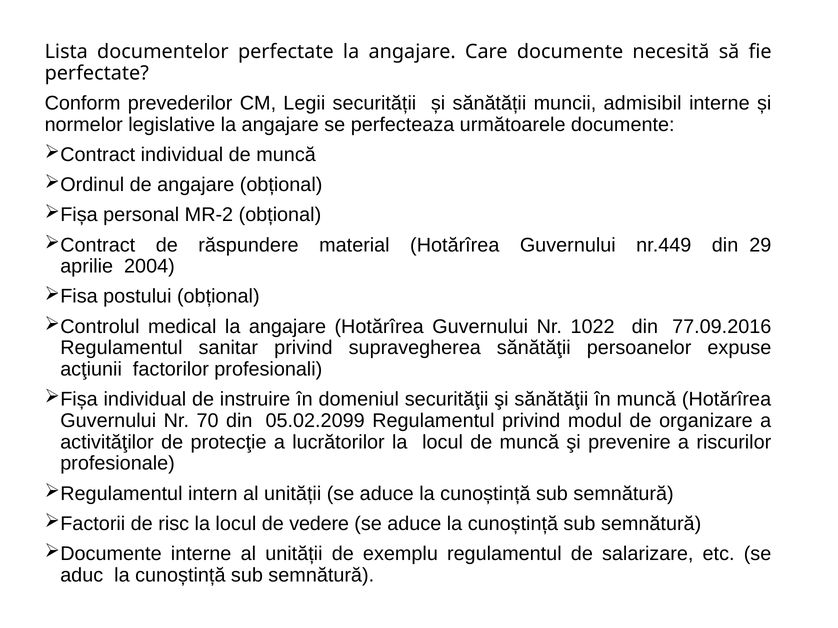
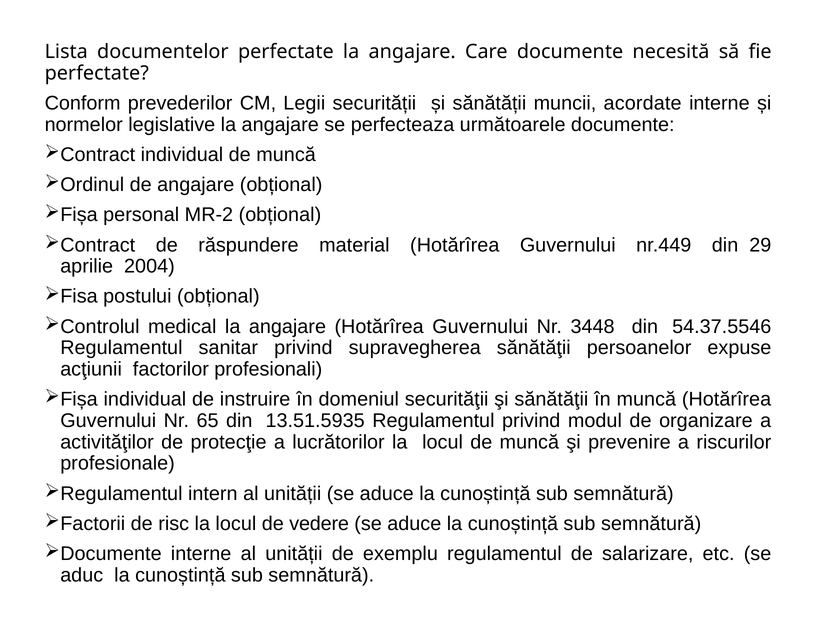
admisibil: admisibil -> acordate (643, 103)
1022: 1022 -> 3448 (593, 327)
77.09.2016: 77.09.2016 -> 54.37.5546 (722, 327)
70: 70 -> 65 (208, 421)
05.02.2099: 05.02.2099 -> 13.51.5935 (315, 421)
